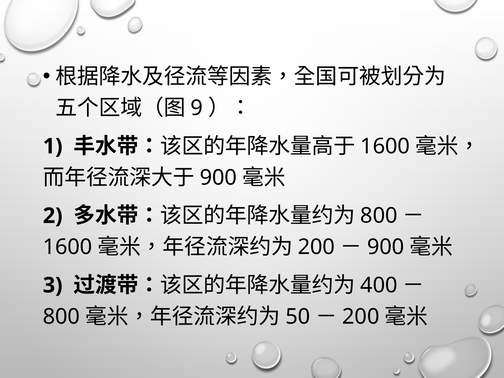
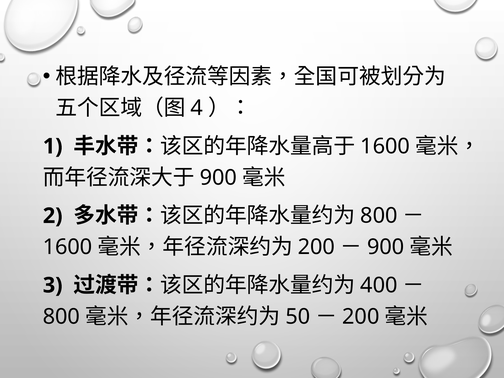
9: 9 -> 4 (197, 108)
